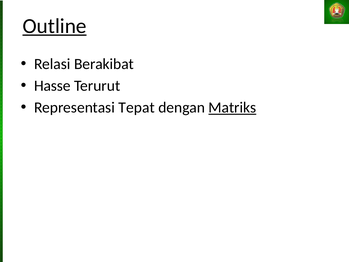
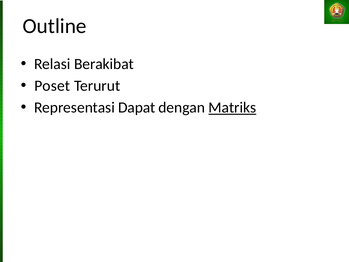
Outline underline: present -> none (55, 26)
Hasse: Hasse -> Poset (52, 86)
Tepat: Tepat -> Dapat (137, 107)
